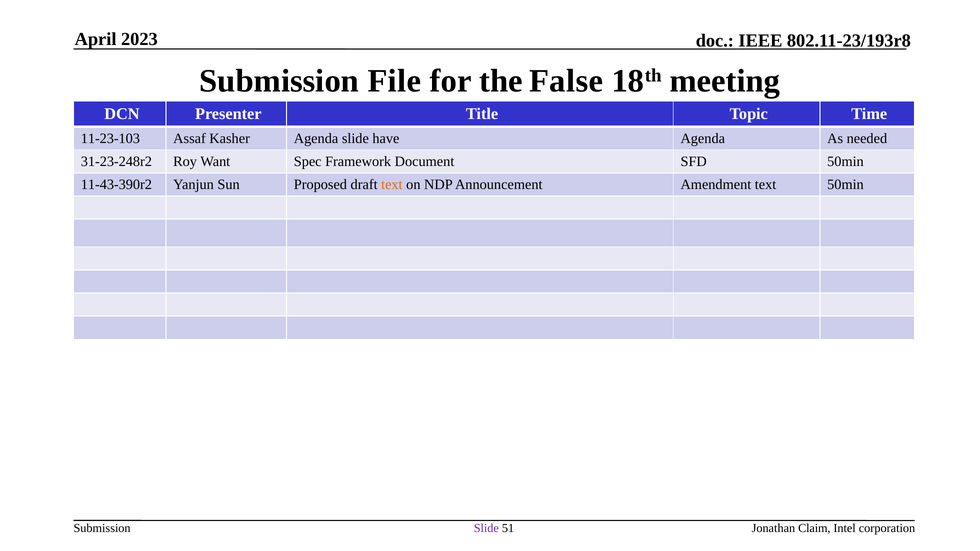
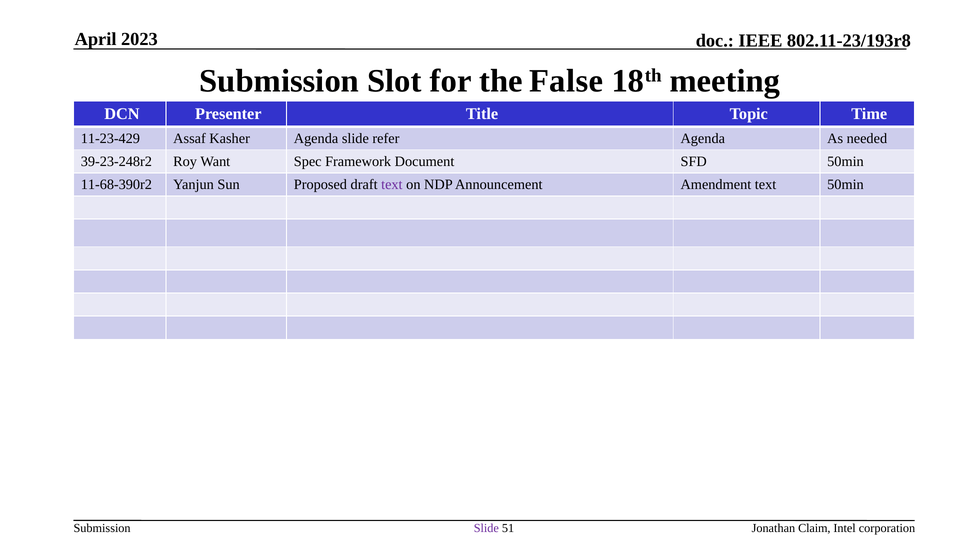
File: File -> Slot (394, 81)
11-23-103: 11-23-103 -> 11-23-429 (110, 138)
have: have -> refer (386, 138)
31-23-248r2: 31-23-248r2 -> 39-23-248r2 (116, 162)
11-43-390r2: 11-43-390r2 -> 11-68-390r2 (116, 185)
text colour: orange -> purple (392, 185)
